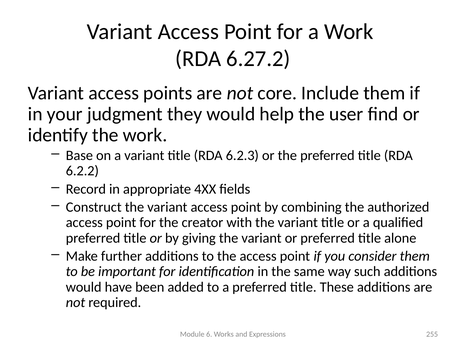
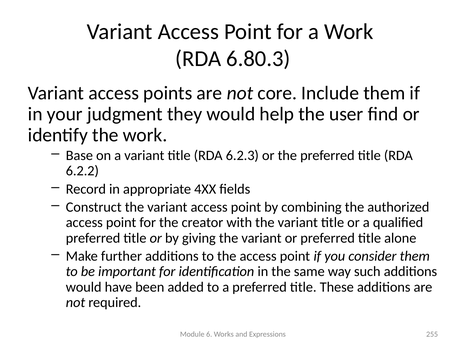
6.27.2: 6.27.2 -> 6.80.3 (258, 59)
